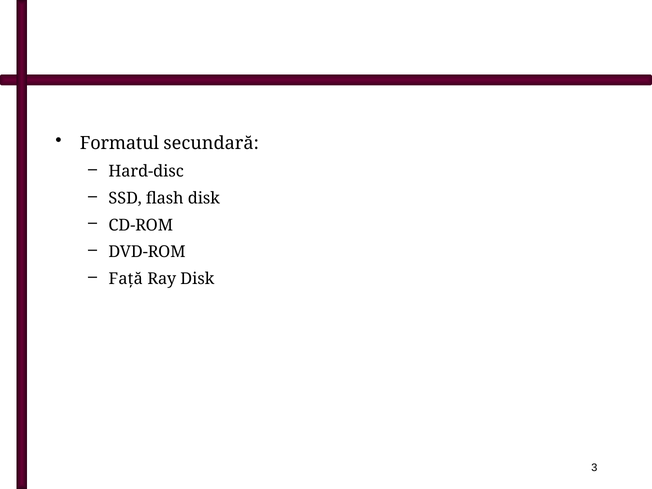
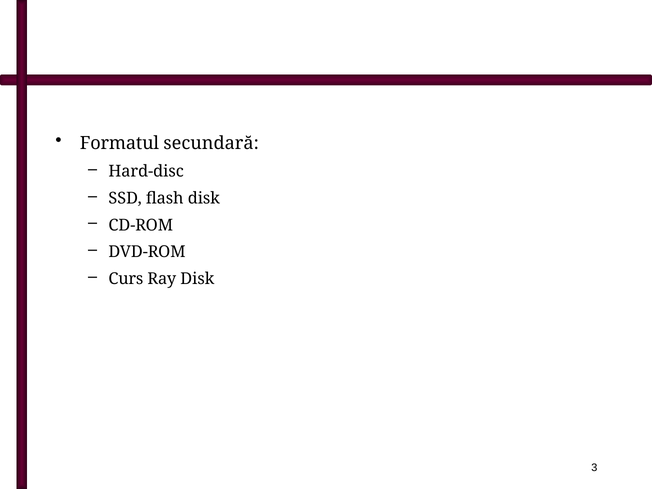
Faţă: Faţă -> Curs (126, 279)
